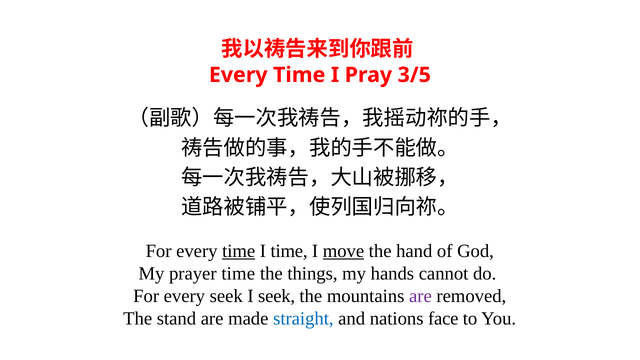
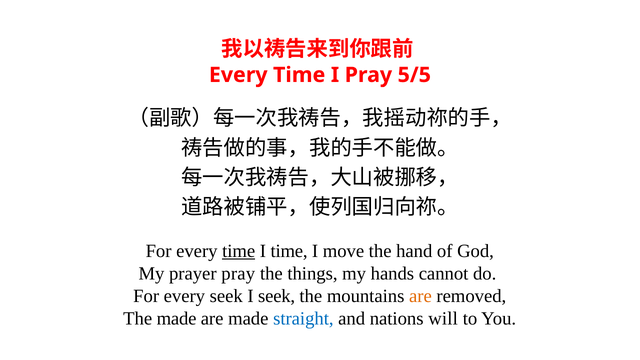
3/5: 3/5 -> 5/5 (414, 75)
move underline: present -> none (343, 251)
prayer time: time -> pray (238, 274)
are colour: purple -> orange (420, 296)
The stand: stand -> made (177, 318)
face: face -> will (443, 318)
